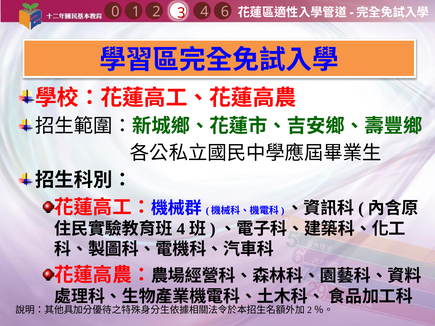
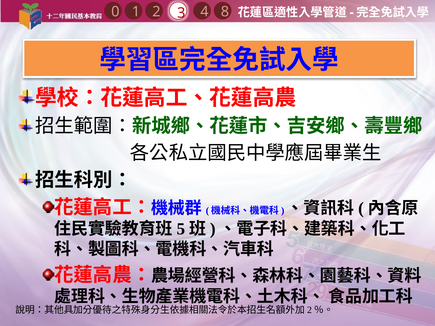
6: 6 -> 8 (225, 12)
4: 4 -> 5 (181, 229)
